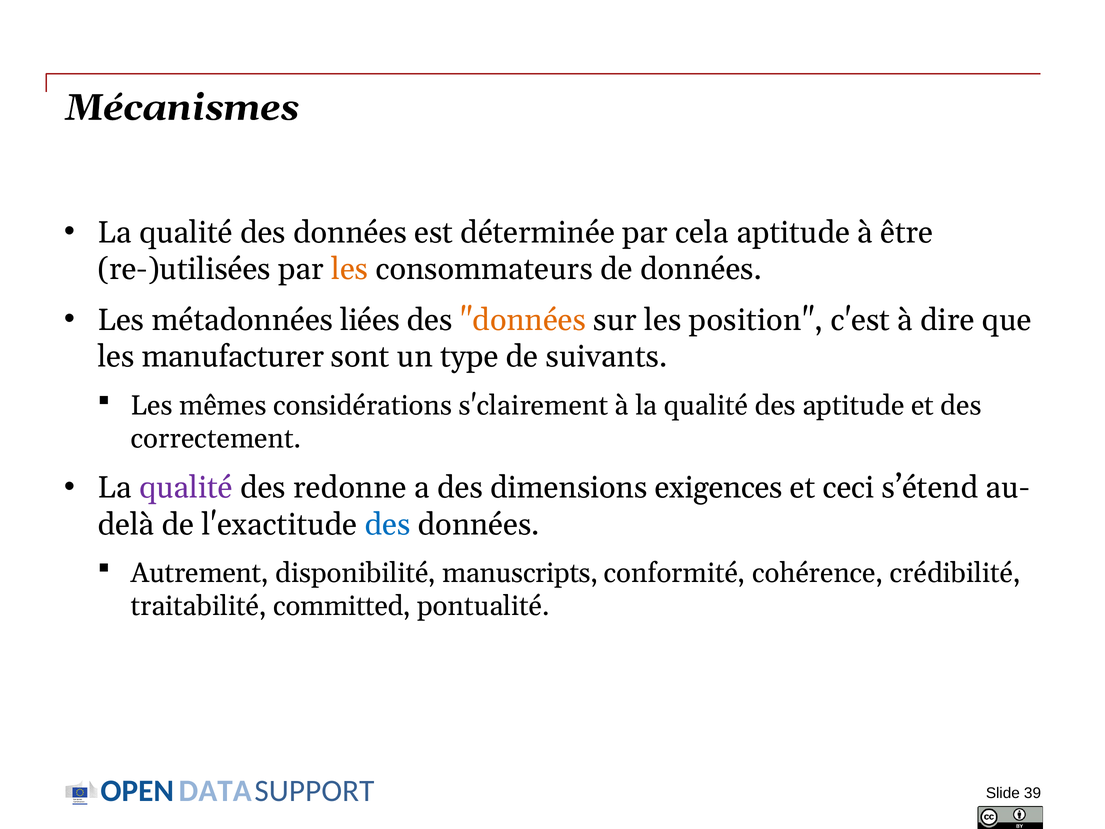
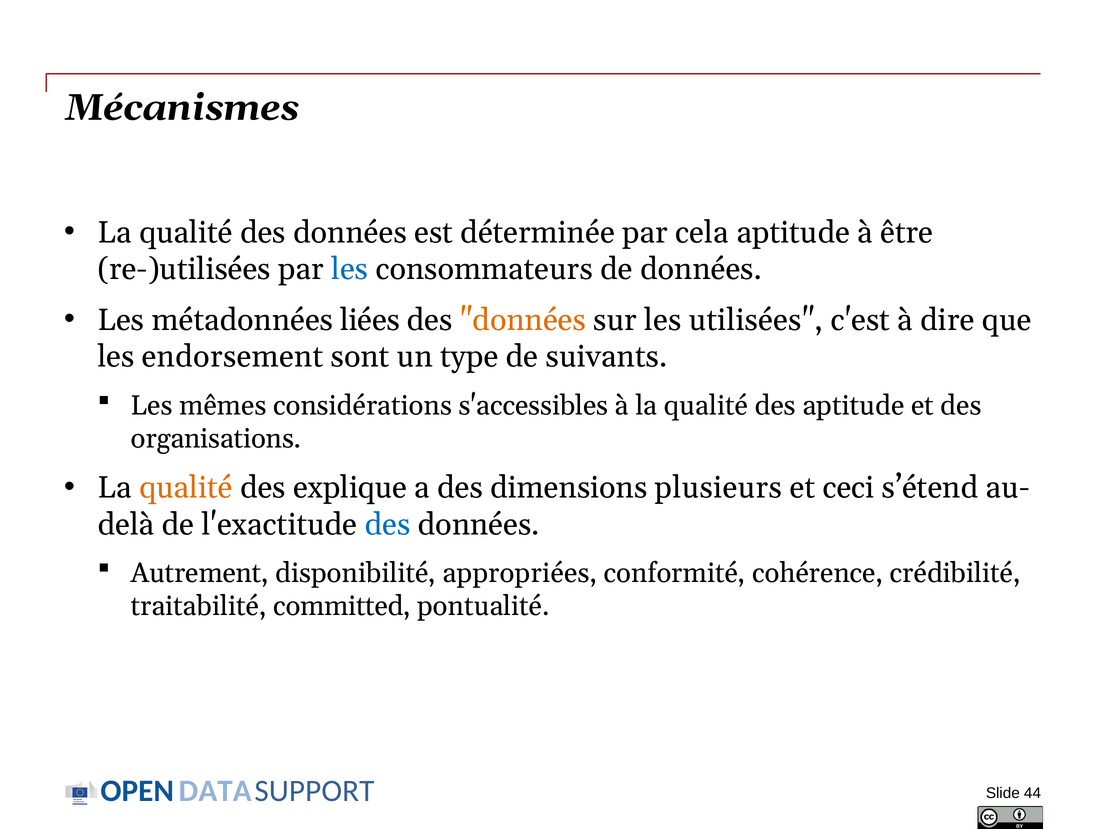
les colour: orange -> blue (350, 269)
position: position -> utilisées (756, 320)
manufacturer: manufacturer -> endorsement (233, 357)
s'clairement: s'clairement -> s'accessibles (534, 405)
correctement: correctement -> organisations (216, 438)
qualité colour: purple -> orange (186, 488)
redonne: redonne -> explique (350, 488)
exigences: exigences -> plusieurs (718, 488)
manuscripts: manuscripts -> appropriées (520, 573)
39: 39 -> 44 (1033, 793)
